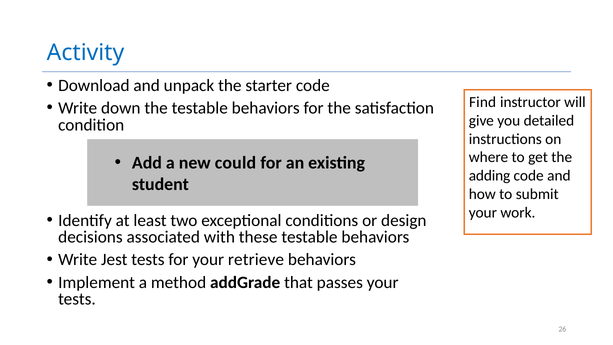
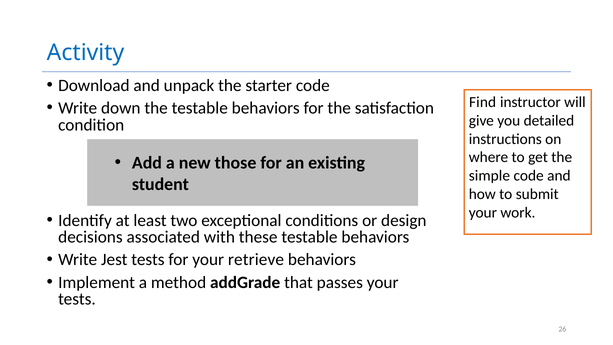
could: could -> those (236, 163)
adding: adding -> simple (489, 176)
